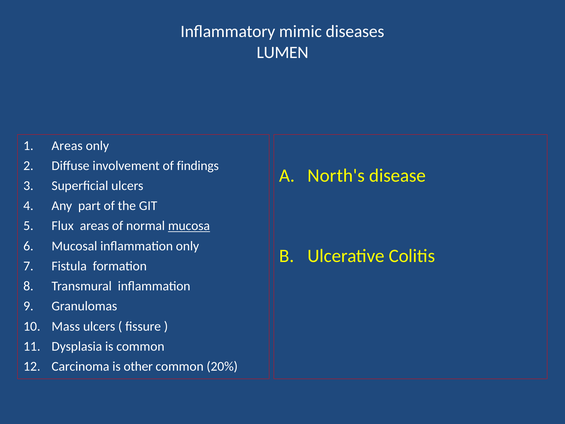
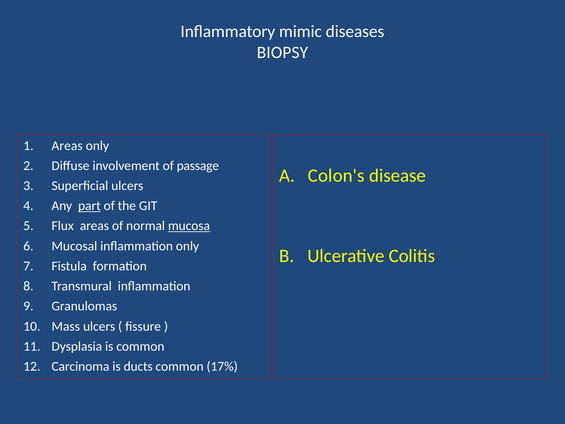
LUMEN: LUMEN -> BIOPSY (282, 52)
findings: findings -> passage (198, 166)
North's: North's -> Colon's (336, 176)
part underline: none -> present (89, 206)
other: other -> ducts (138, 366)
20%: 20% -> 17% (222, 366)
